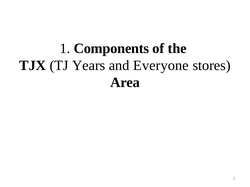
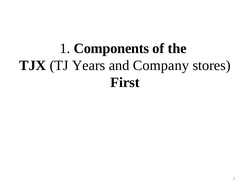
Everyone: Everyone -> Company (161, 66)
Area: Area -> First (125, 83)
